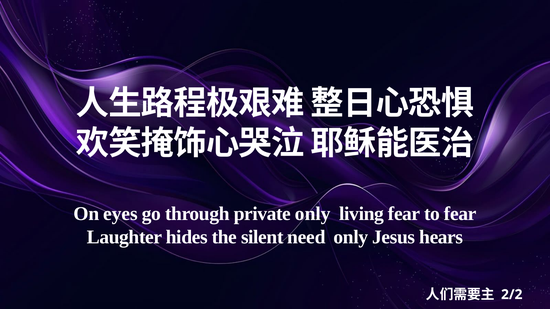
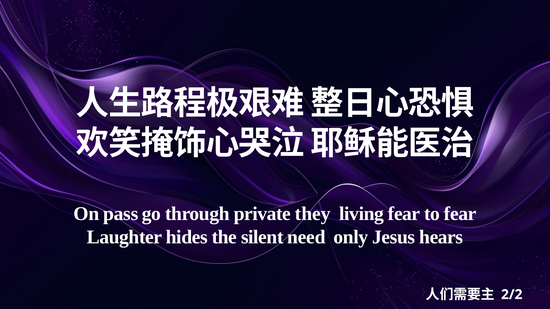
eyes: eyes -> pass (121, 214)
private only: only -> they (313, 214)
